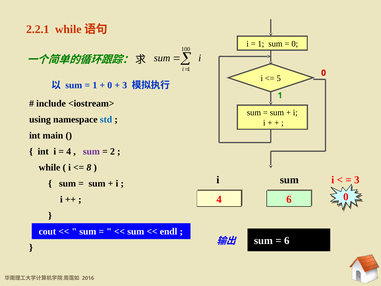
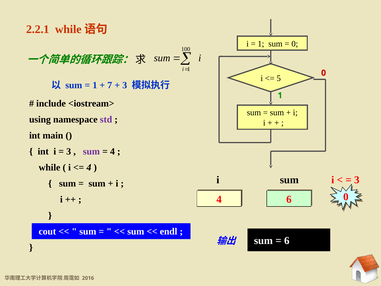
0: 0 -> 7 (110, 85)
std colour: blue -> purple (106, 119)
4: 4 -> 3 (69, 151)
2: 2 -> 4 (112, 151)
8: 8 -> 4 (89, 167)
